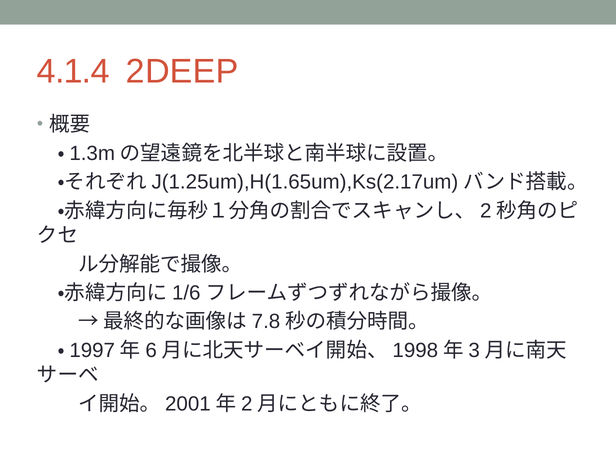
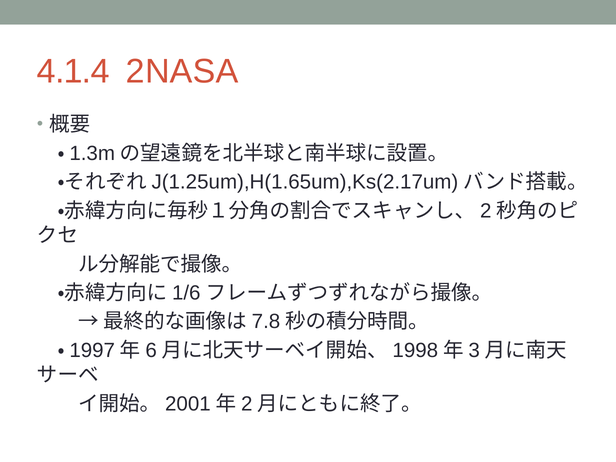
2DEEP: 2DEEP -> 2NASA (182, 72)
